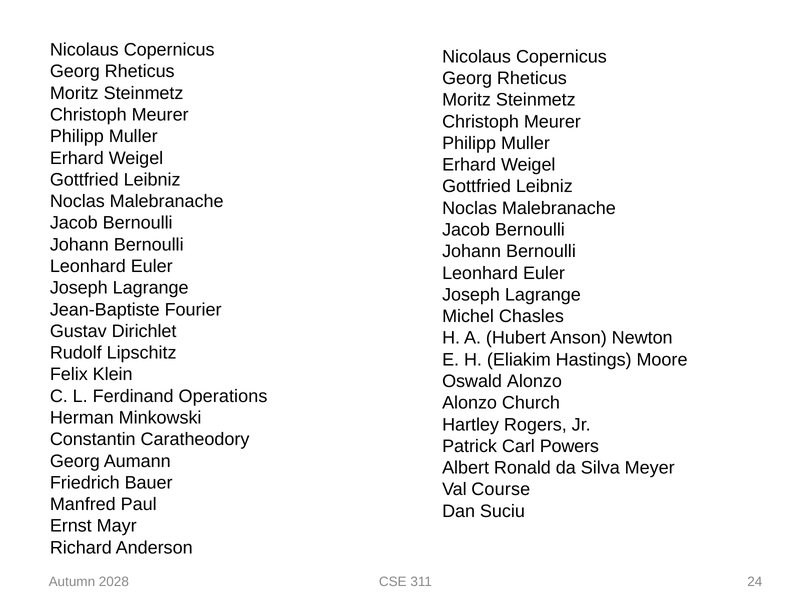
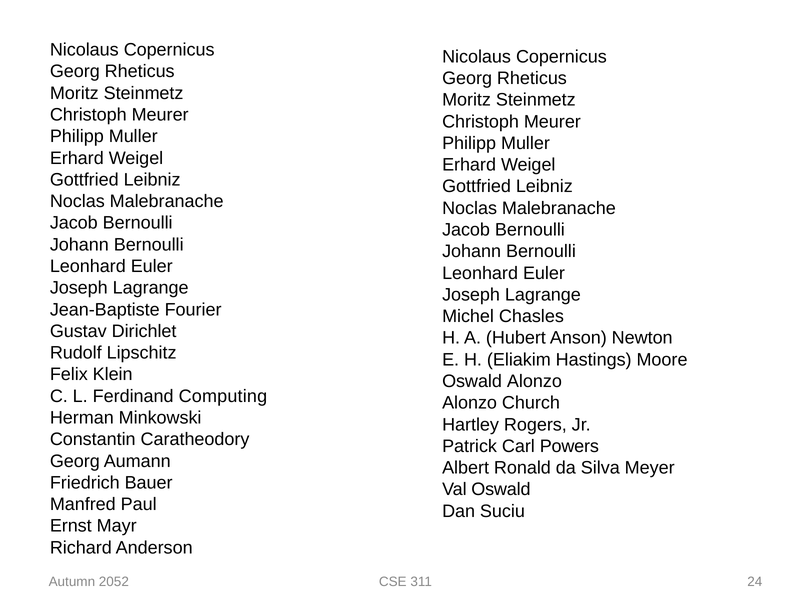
Operations: Operations -> Computing (223, 396)
Val Course: Course -> Oswald (501, 489)
2028: 2028 -> 2052 (114, 581)
